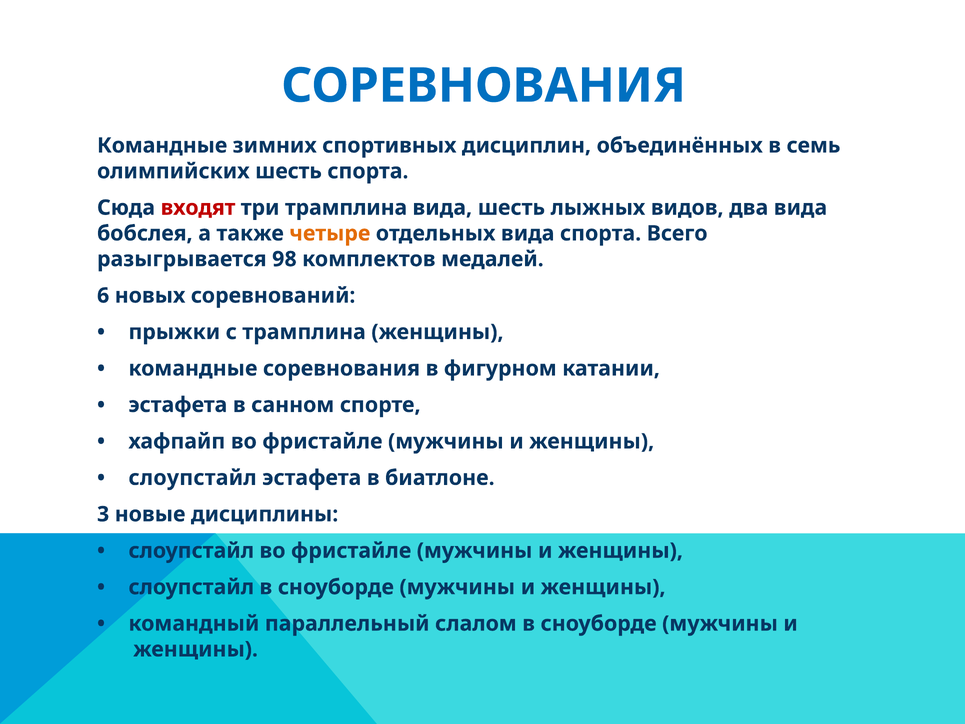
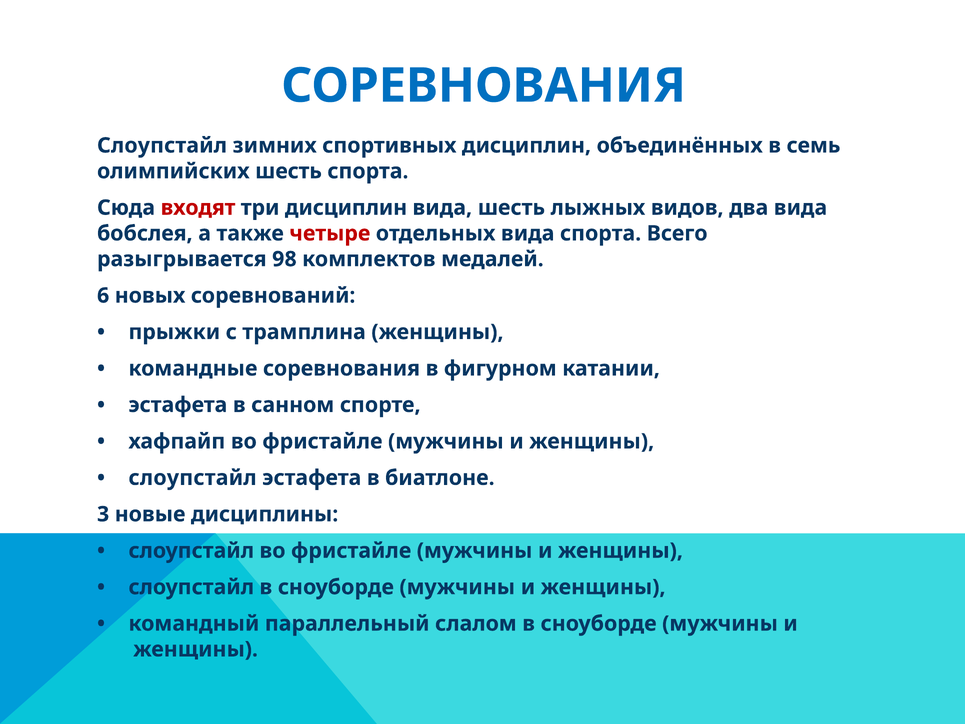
Командные: Командные -> Слоупстайл (162, 145)
три трамплина: трамплина -> дисциплин (346, 208)
четыре colour: orange -> red (330, 233)
